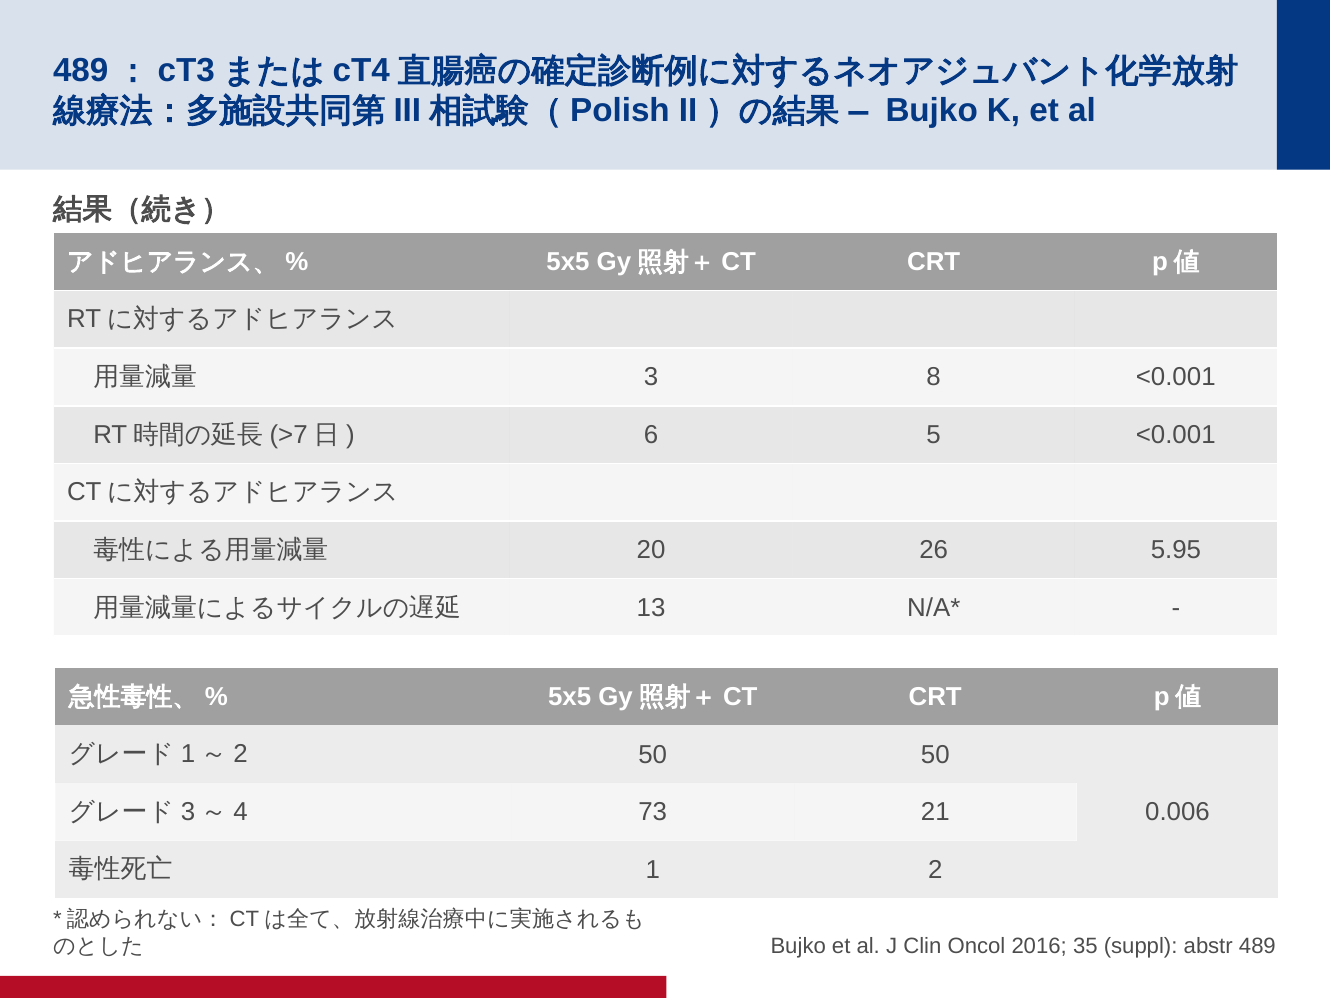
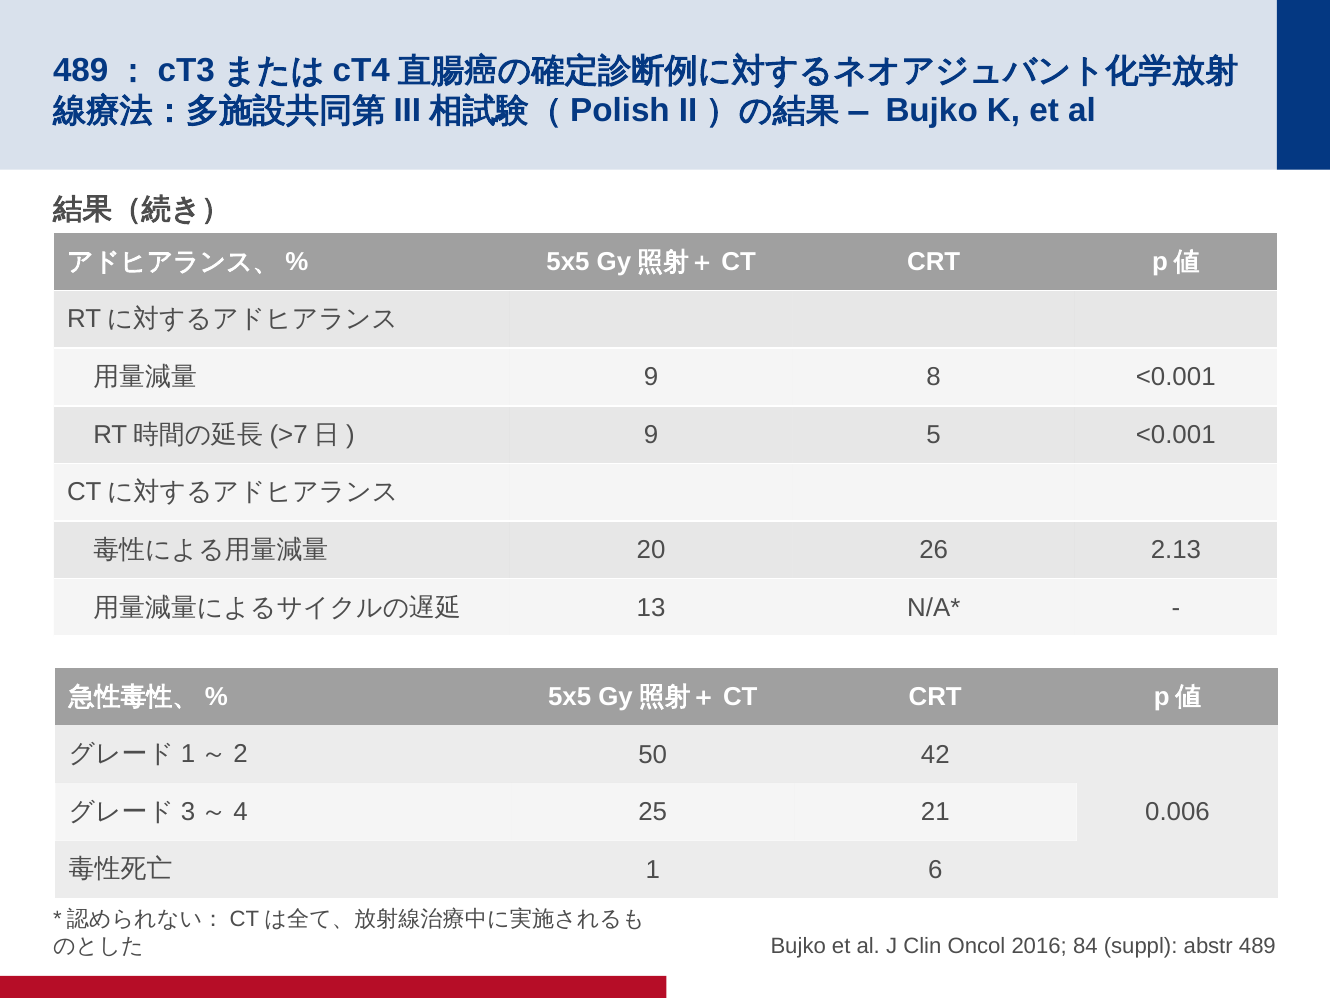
3: 3 -> 9 (651, 377)
6: 6 -> 9 (651, 435)
5.95: 5.95 -> 2.13 (1176, 550)
50 50: 50 -> 42 (935, 754)
73: 73 -> 25 (653, 812)
1 2: 2 -> 6 (935, 869)
35: 35 -> 84 (1085, 946)
